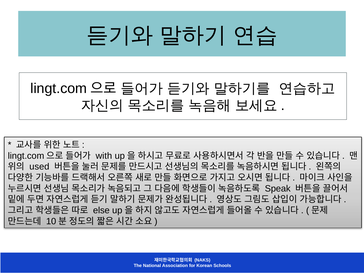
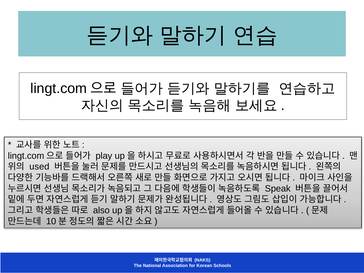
with: with -> play (104, 156)
else: else -> also (101, 210)
